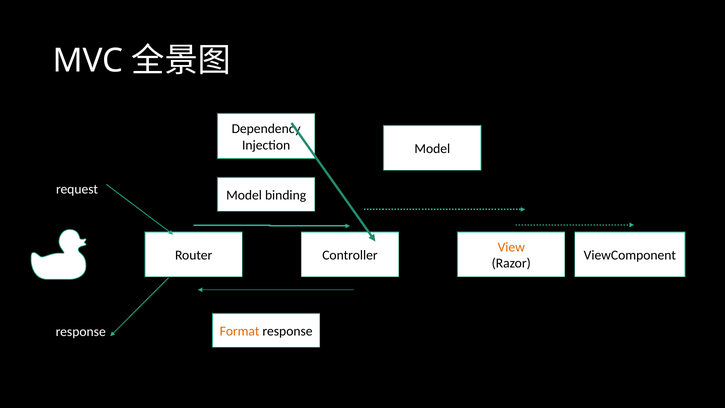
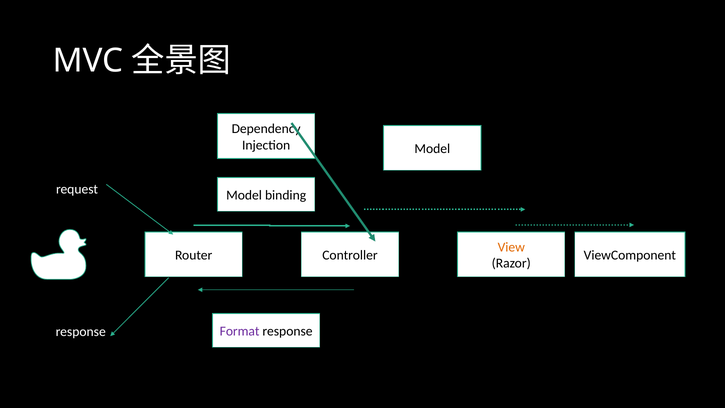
Format colour: orange -> purple (240, 331)
